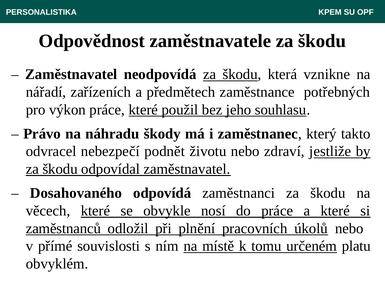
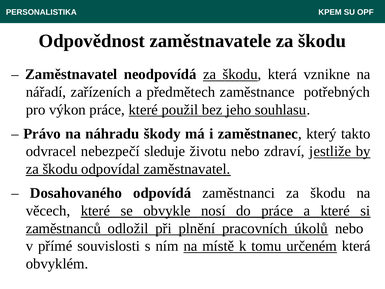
podnět: podnět -> sleduje (165, 151)
určeném platu: platu -> která (356, 246)
